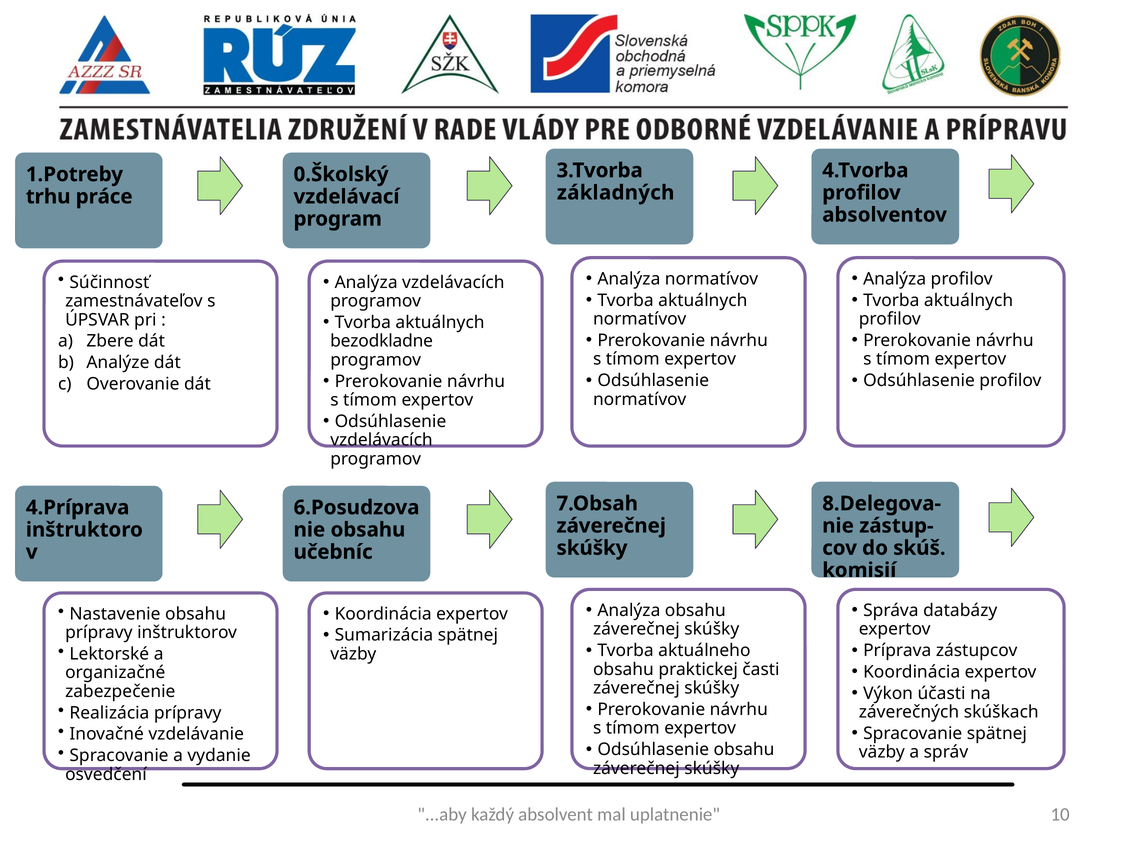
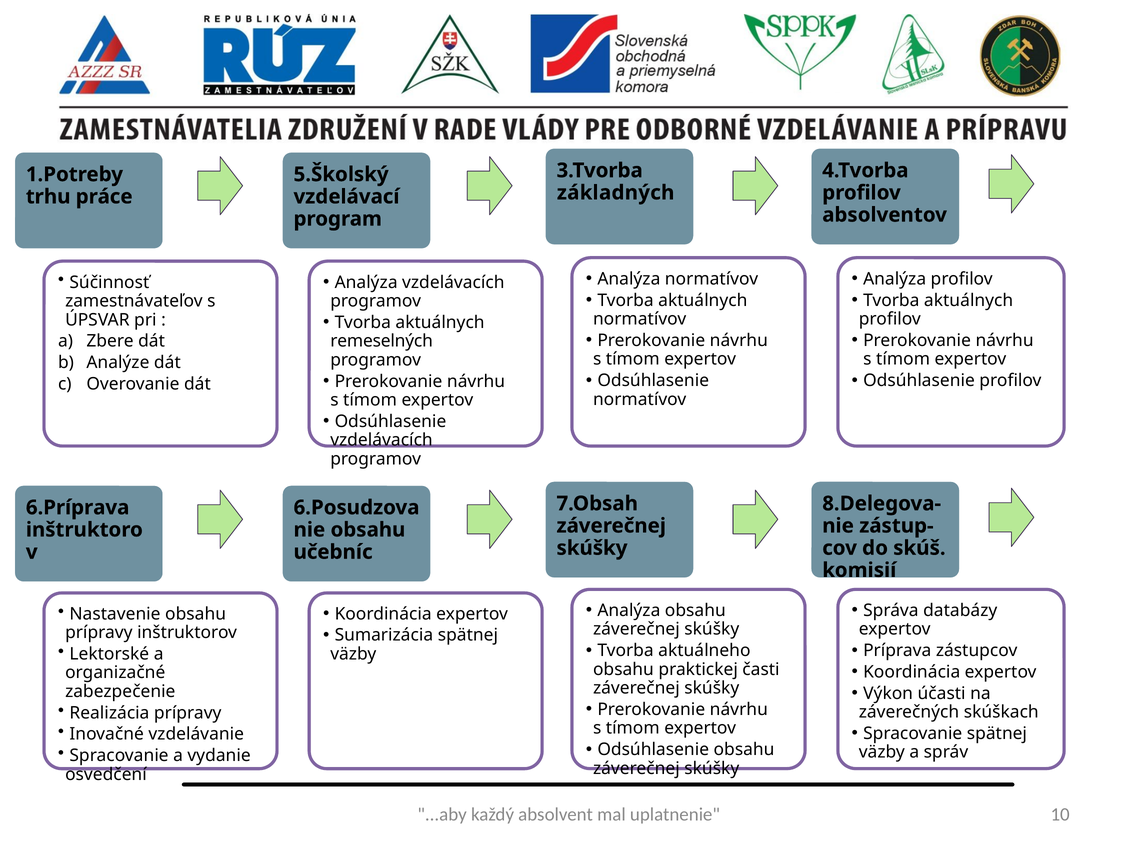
0.Školský: 0.Školský -> 5.Školský (341, 175)
bezodkladne: bezodkladne -> remeselných (382, 341)
4.Príprava: 4.Príprava -> 6.Príprava (78, 508)
